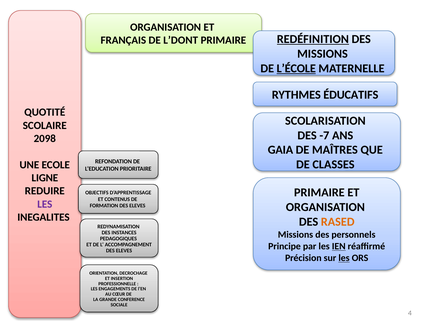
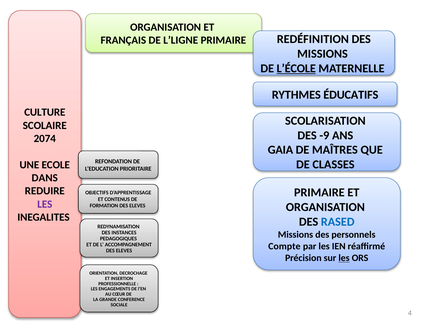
L’DONT: L’DONT -> L’LIGNE (181, 40)
REDÉFINITION underline: present -> none (313, 39)
QUOTITÉ: QUOTITÉ -> CULTURE (45, 112)
-7: -7 -> -9 (324, 136)
2098: 2098 -> 2074 (45, 139)
LIGNE: LIGNE -> DANS (45, 178)
RASED colour: orange -> blue (338, 222)
Principe: Principe -> Compte (284, 247)
IEN underline: present -> none (339, 247)
